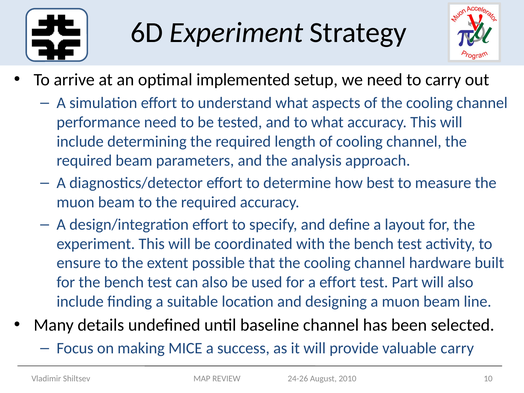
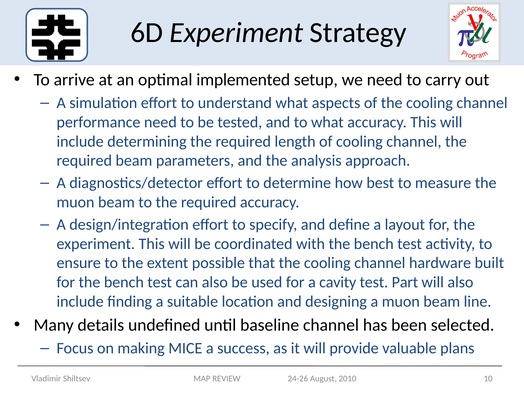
a effort: effort -> cavity (338, 282)
valuable carry: carry -> plans (457, 348)
